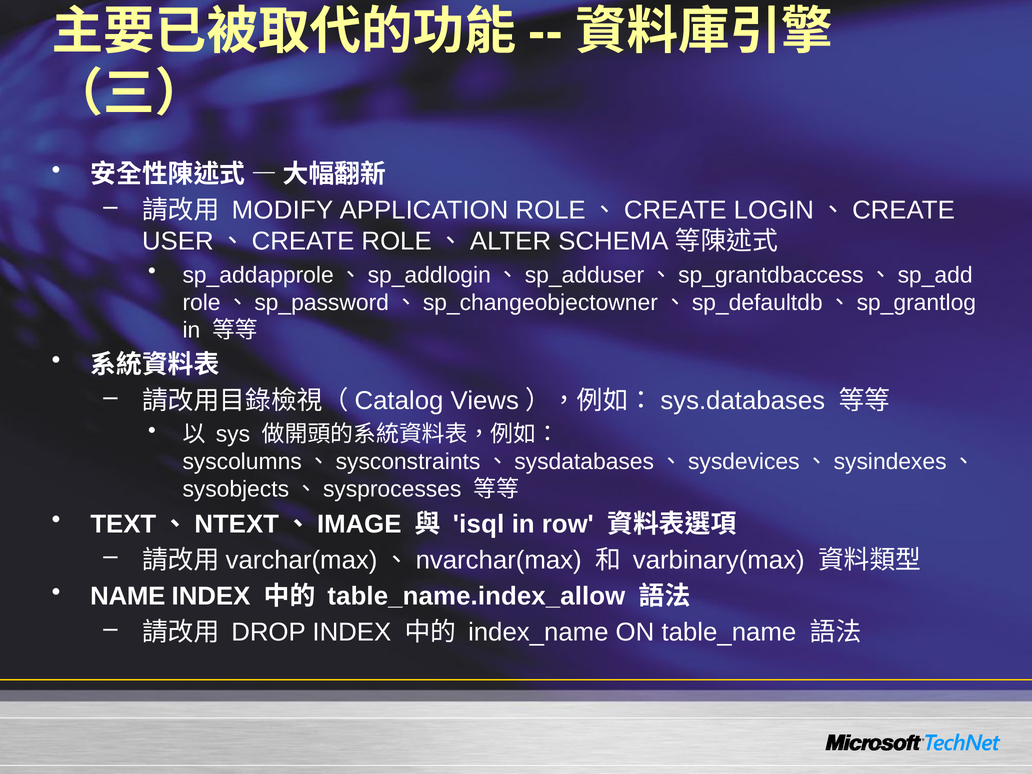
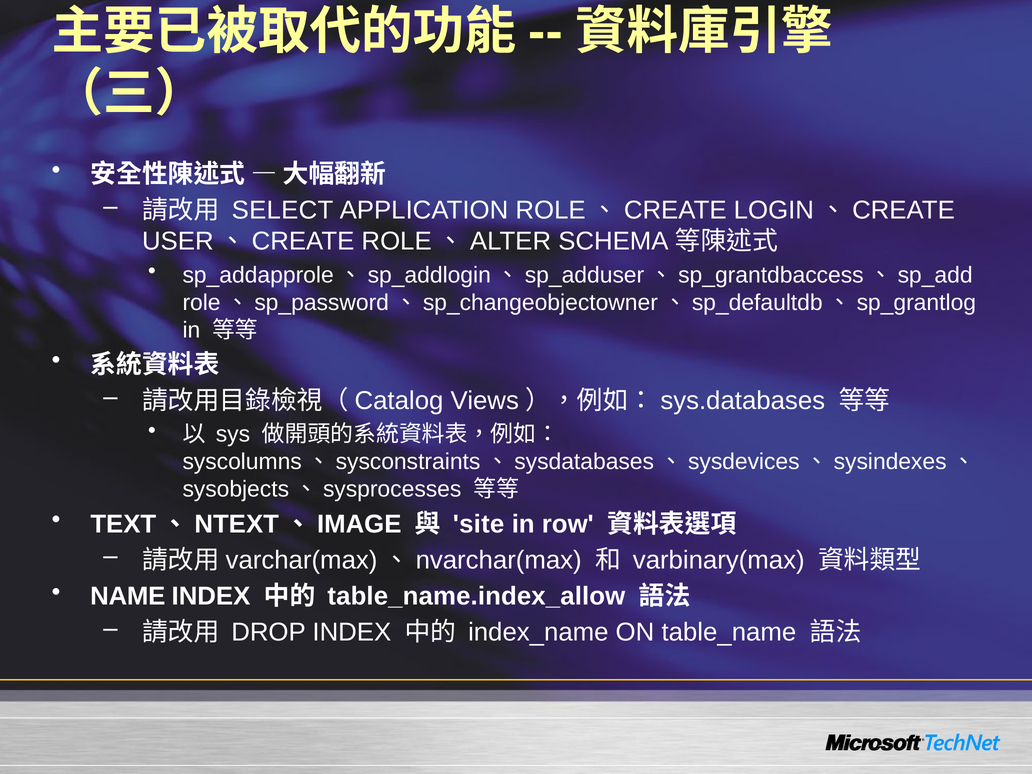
MODIFY: MODIFY -> SELECT (283, 210)
isql: isql -> site (479, 524)
